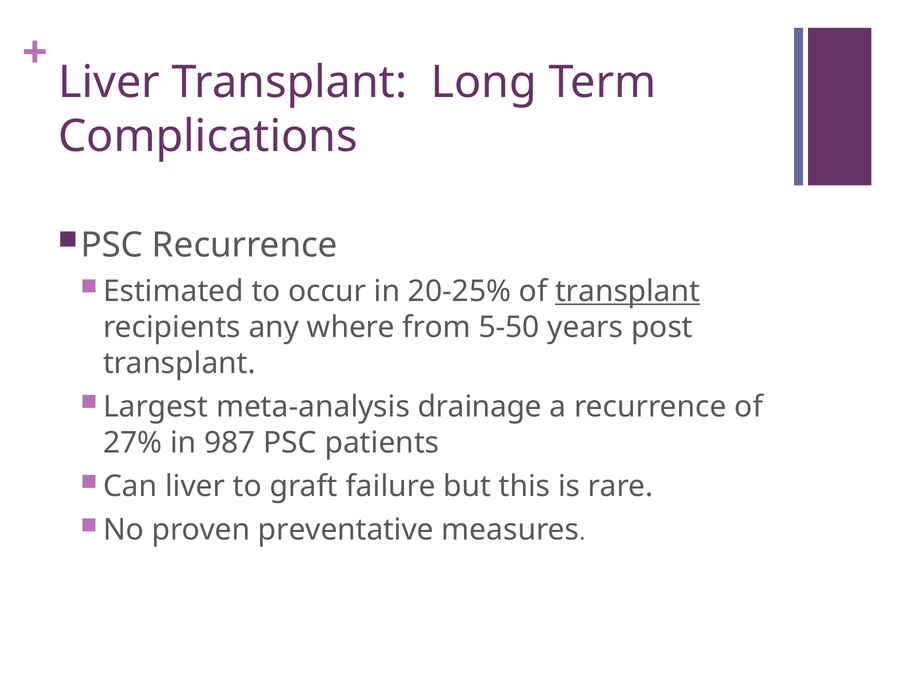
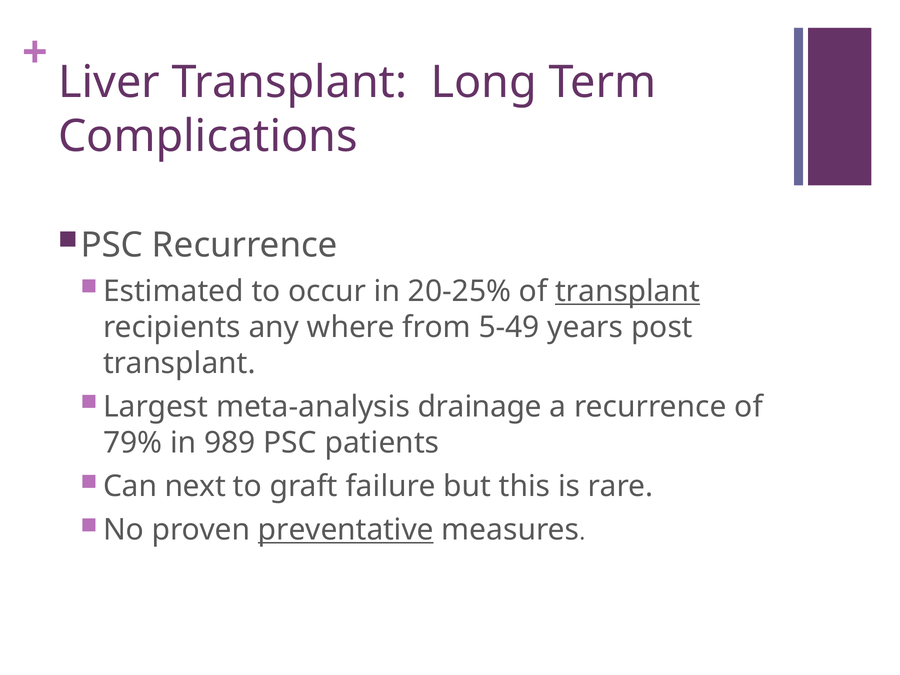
5-50: 5-50 -> 5-49 (509, 327)
27%: 27% -> 79% (133, 443)
987: 987 -> 989 (230, 443)
Can liver: liver -> next (195, 486)
preventative underline: none -> present (346, 530)
